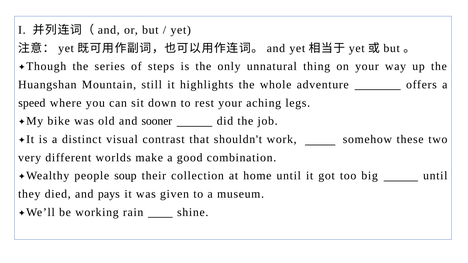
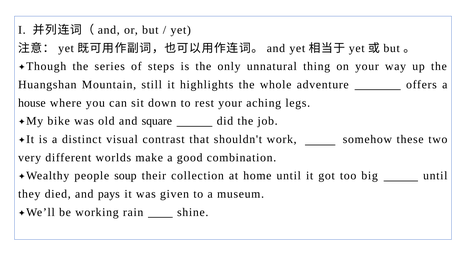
speed: speed -> house (32, 103)
sooner: sooner -> square (157, 121)
